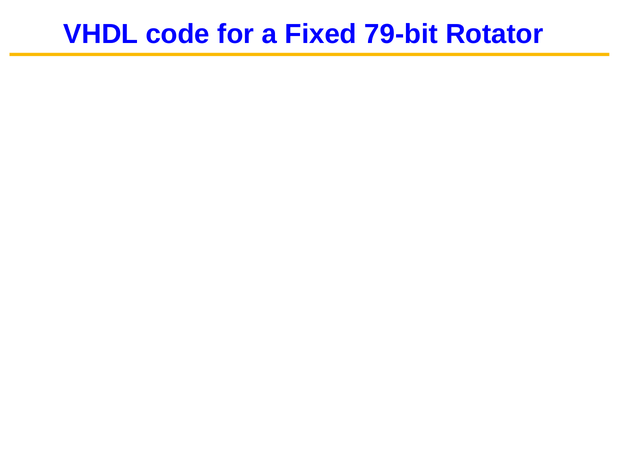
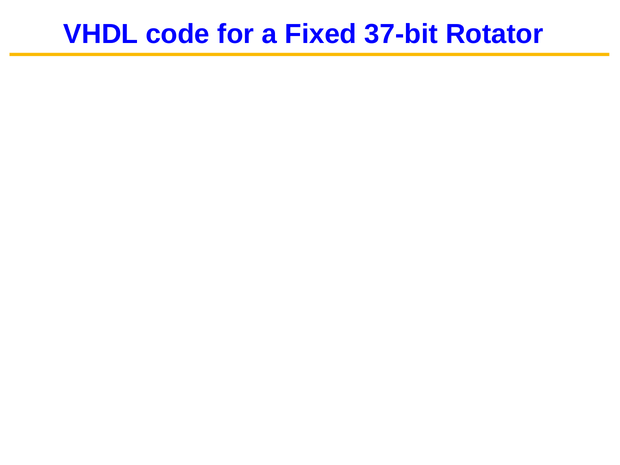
79-bit: 79-bit -> 37-bit (401, 34)
